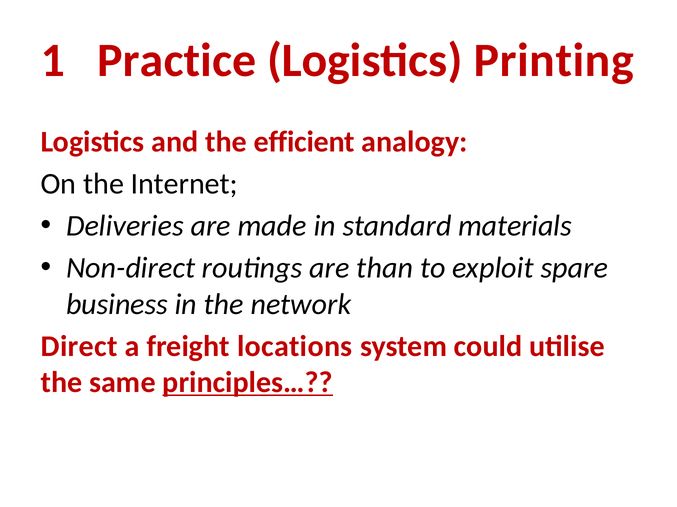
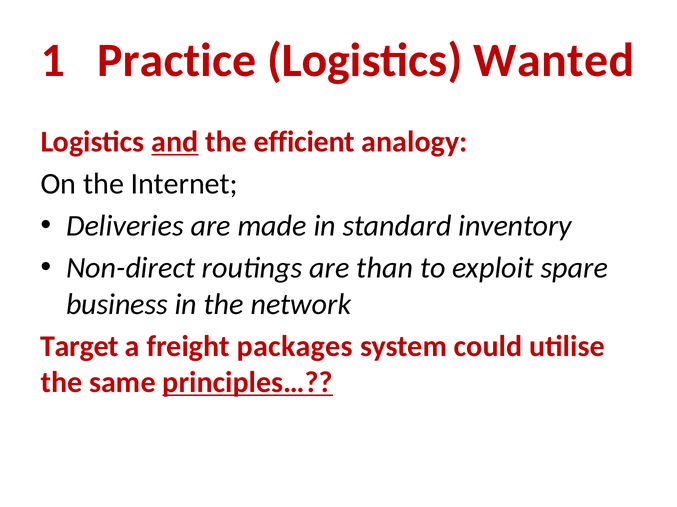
Printing: Printing -> Wanted (554, 60)
and underline: none -> present (175, 142)
materials: materials -> inventory (515, 226)
Direct: Direct -> Target (80, 347)
locations: locations -> packages (295, 347)
